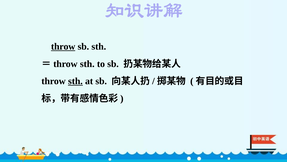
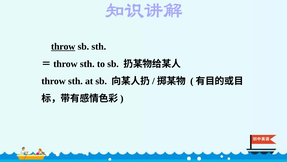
sth underline: present -> none (75, 81)
